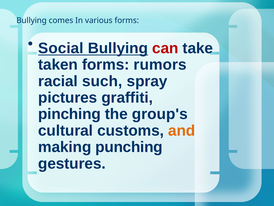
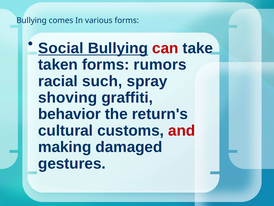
pictures: pictures -> shoving (68, 97)
pinching: pinching -> behavior (69, 114)
group's: group's -> return's (160, 114)
and colour: orange -> red (182, 130)
punching: punching -> damaged (129, 147)
